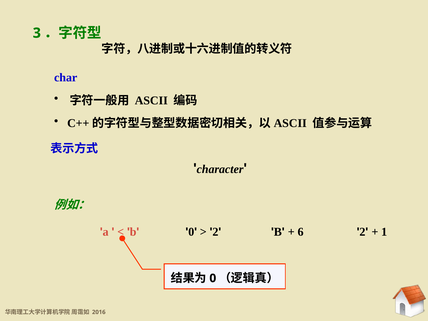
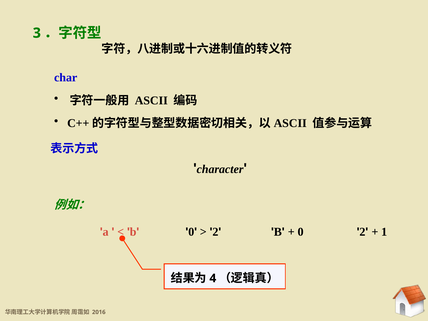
6: 6 -> 0 (301, 232)
0: 0 -> 4 (213, 278)
